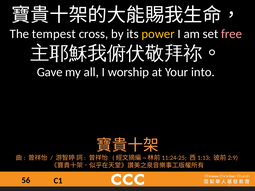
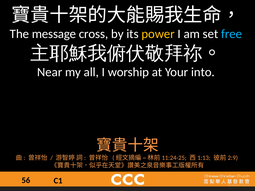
tempest: tempest -> message (54, 34)
free colour: pink -> light blue (232, 34)
Gave: Gave -> Near (50, 72)
